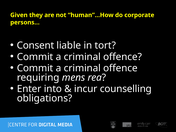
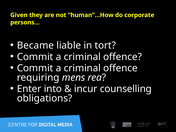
Consent: Consent -> Became (35, 45)
